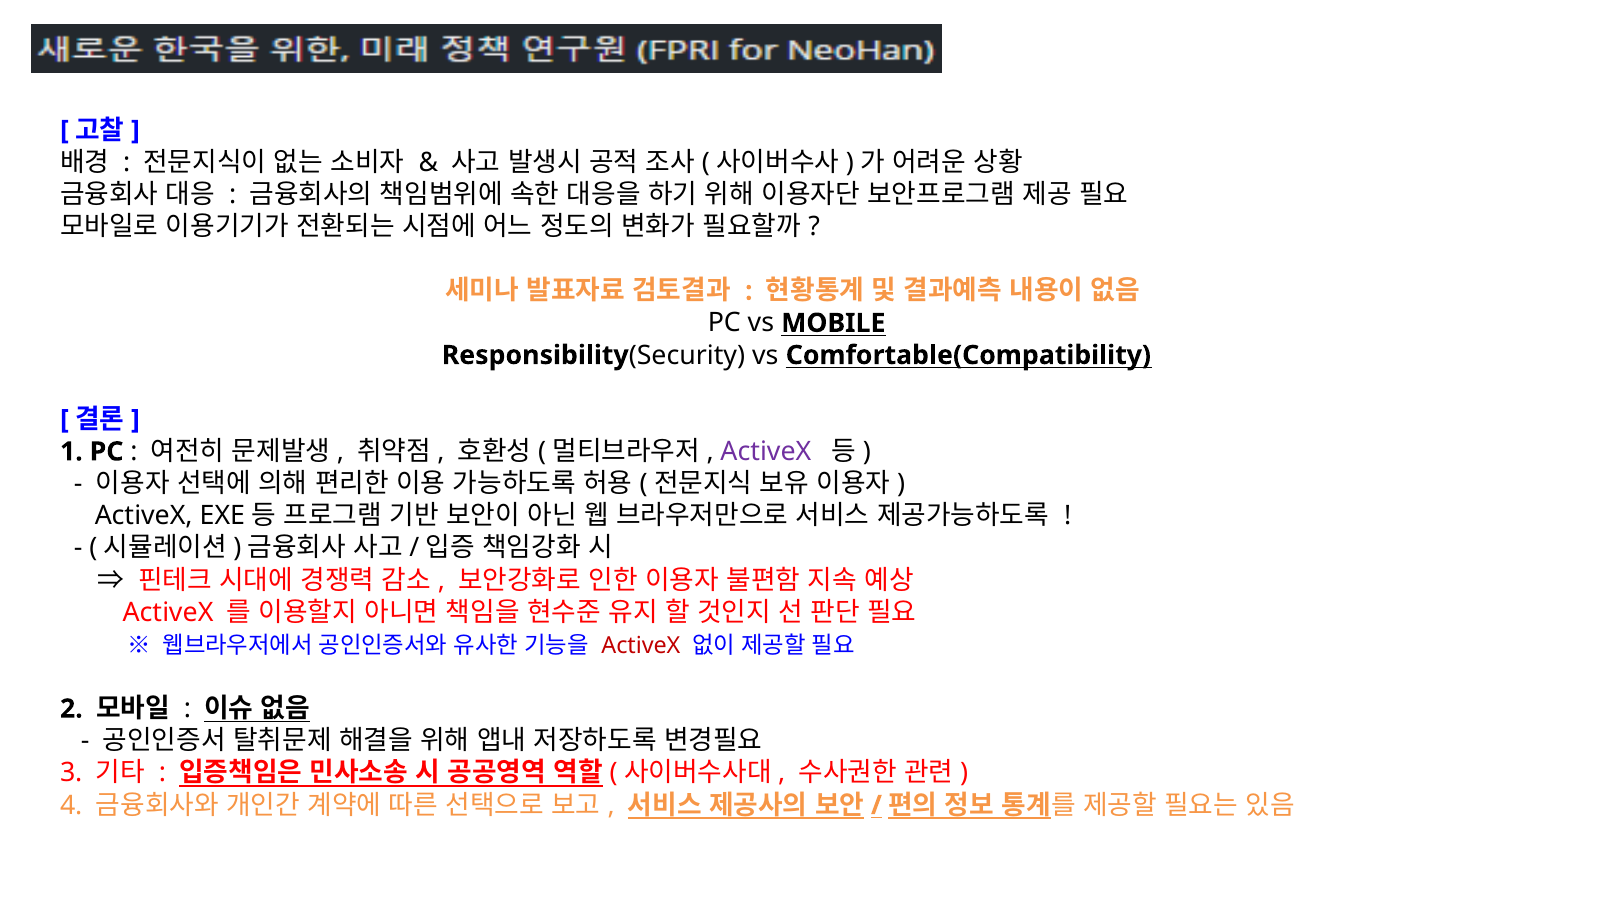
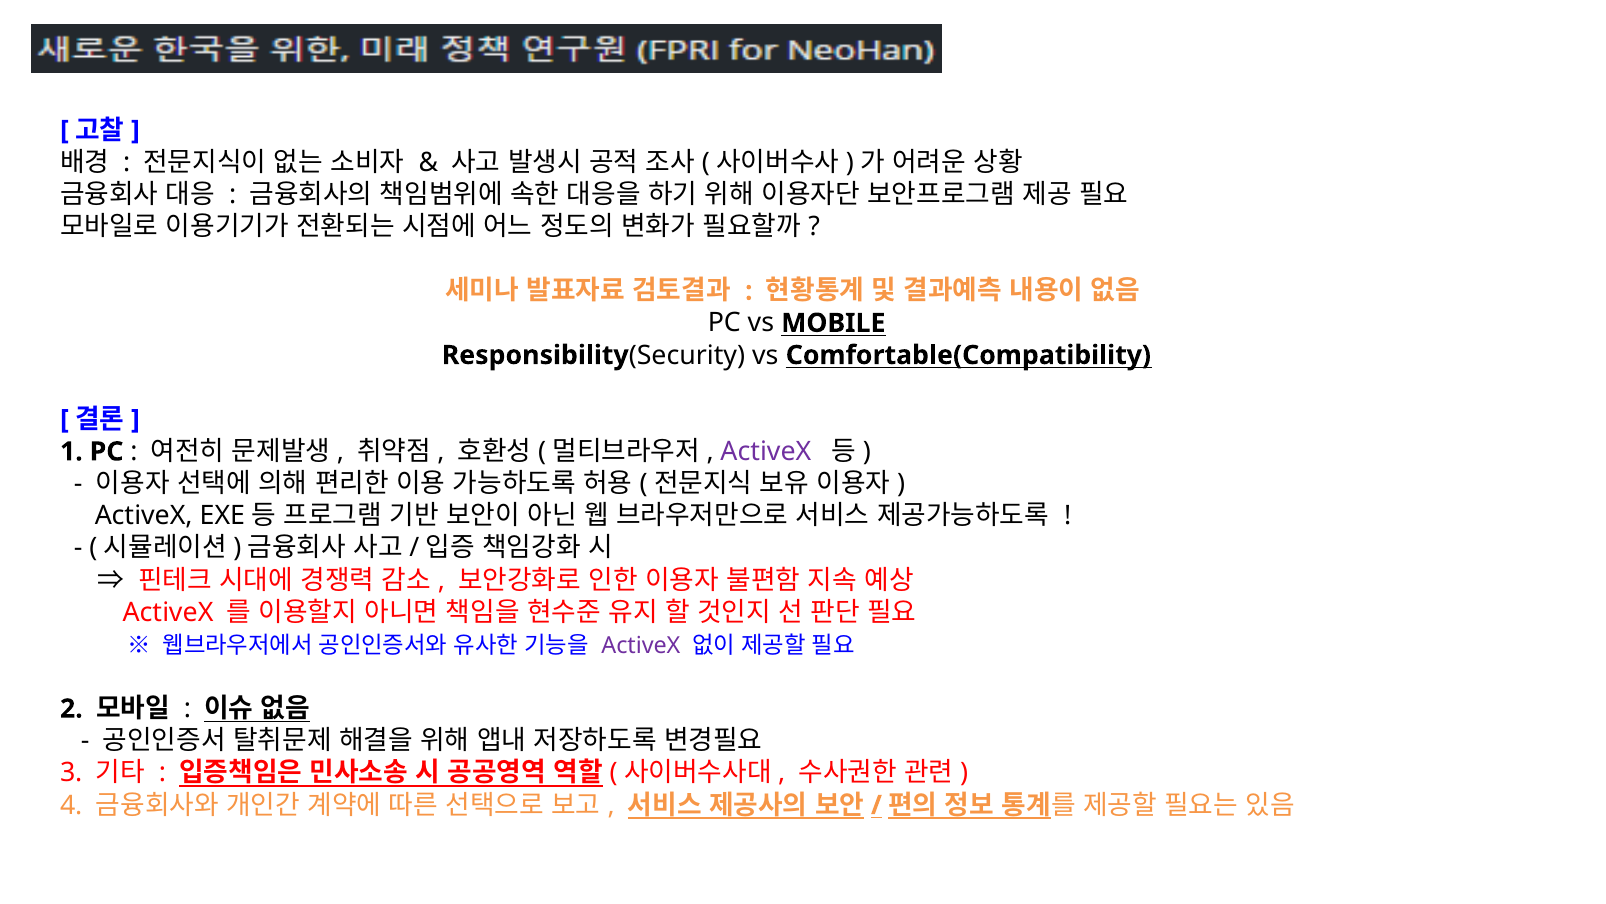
ActiveX colour: red -> purple (641, 645)
